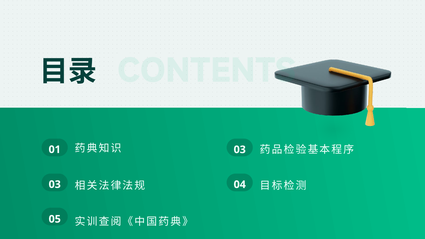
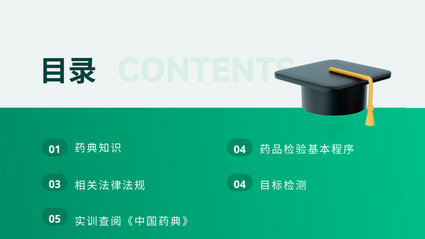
01 03: 03 -> 04 (240, 150)
